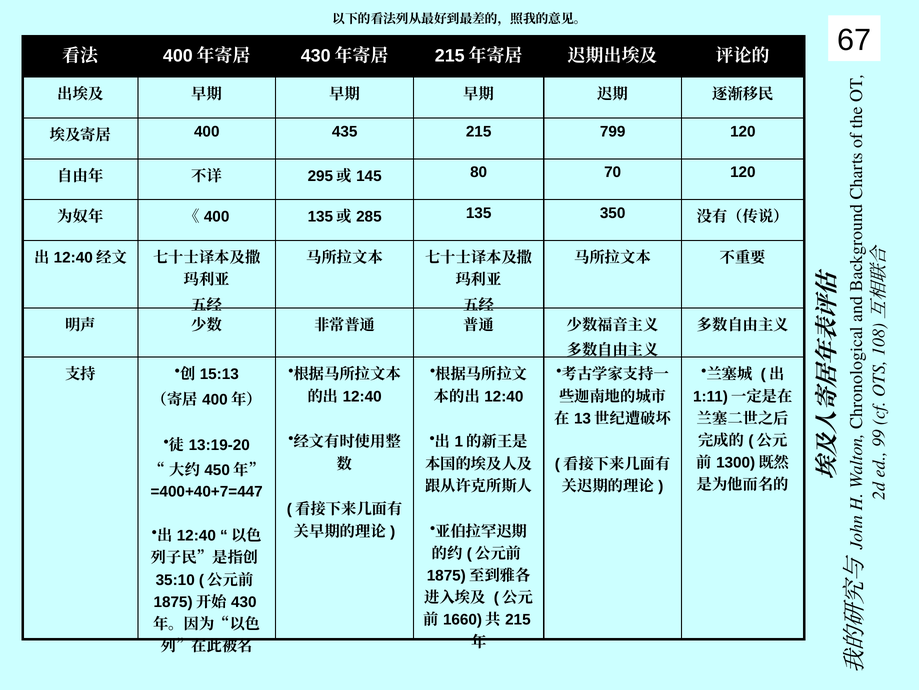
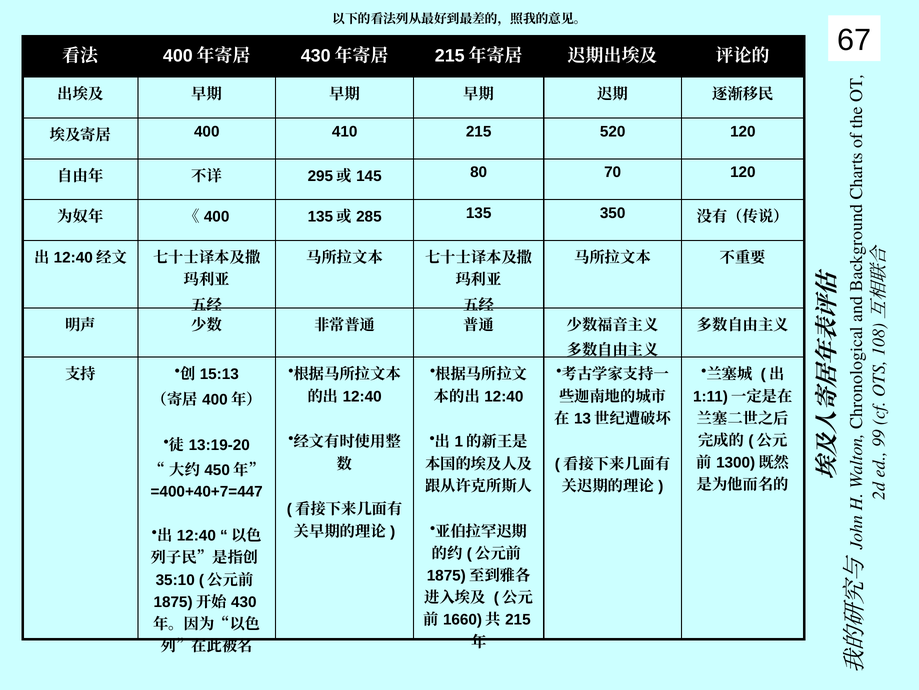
435: 435 -> 410 (345, 131)
799: 799 -> 520 (613, 131)
